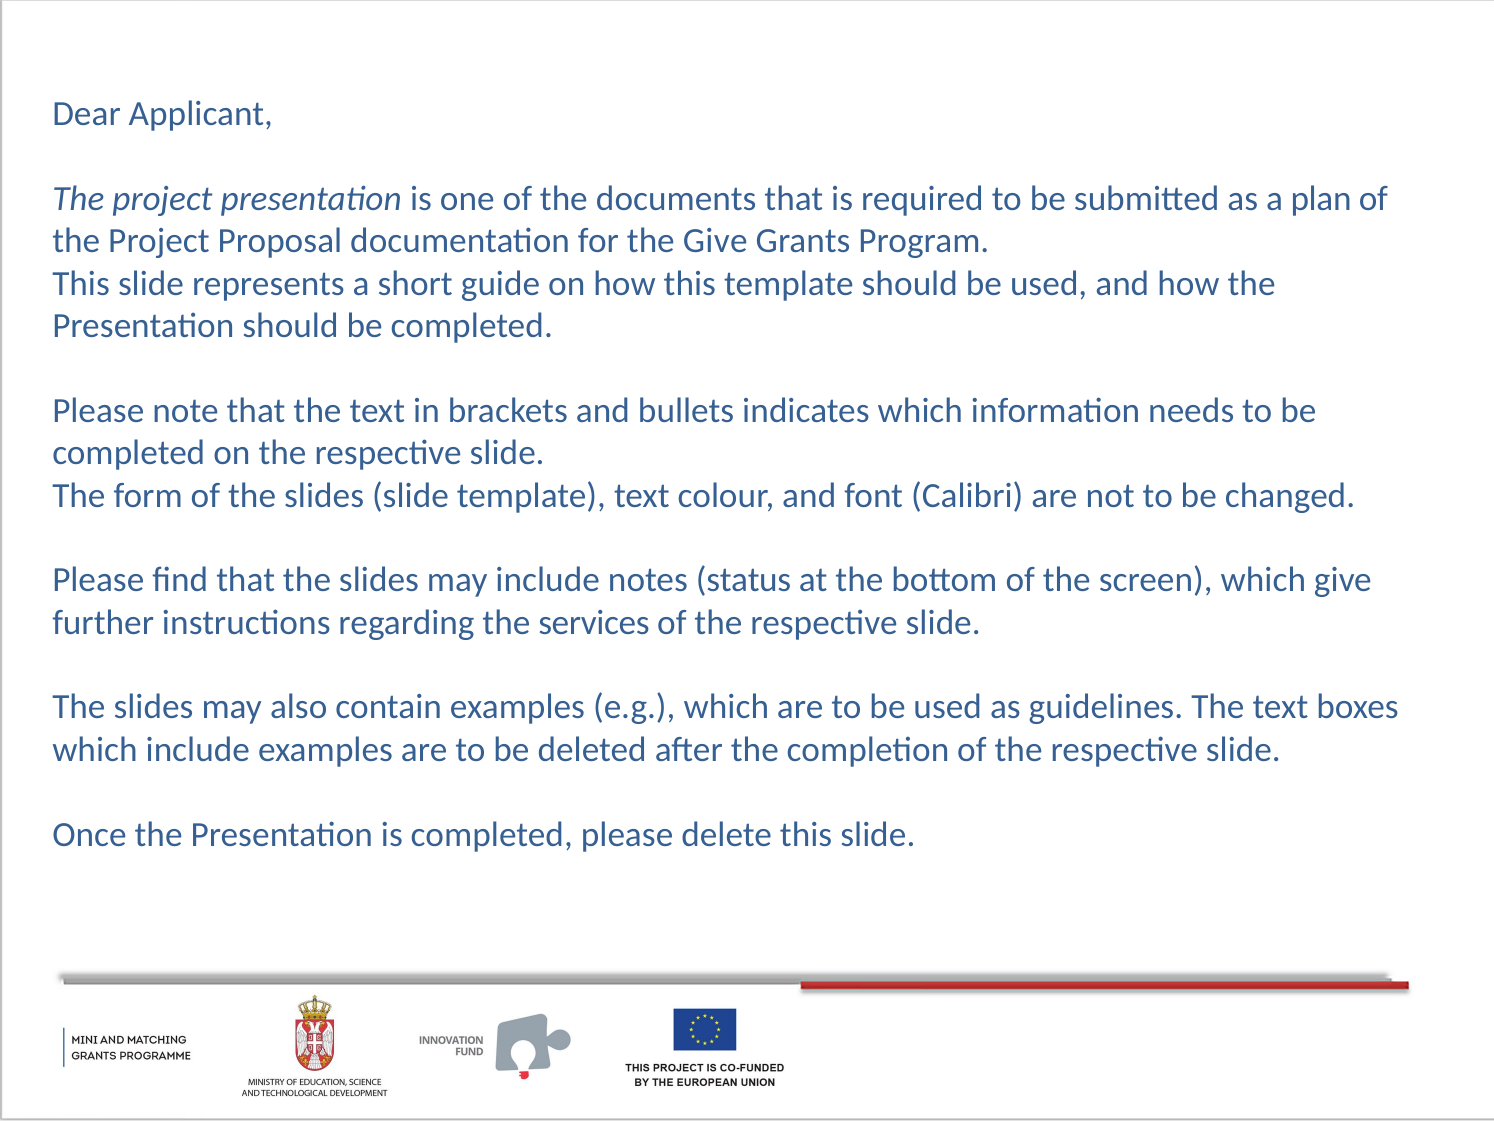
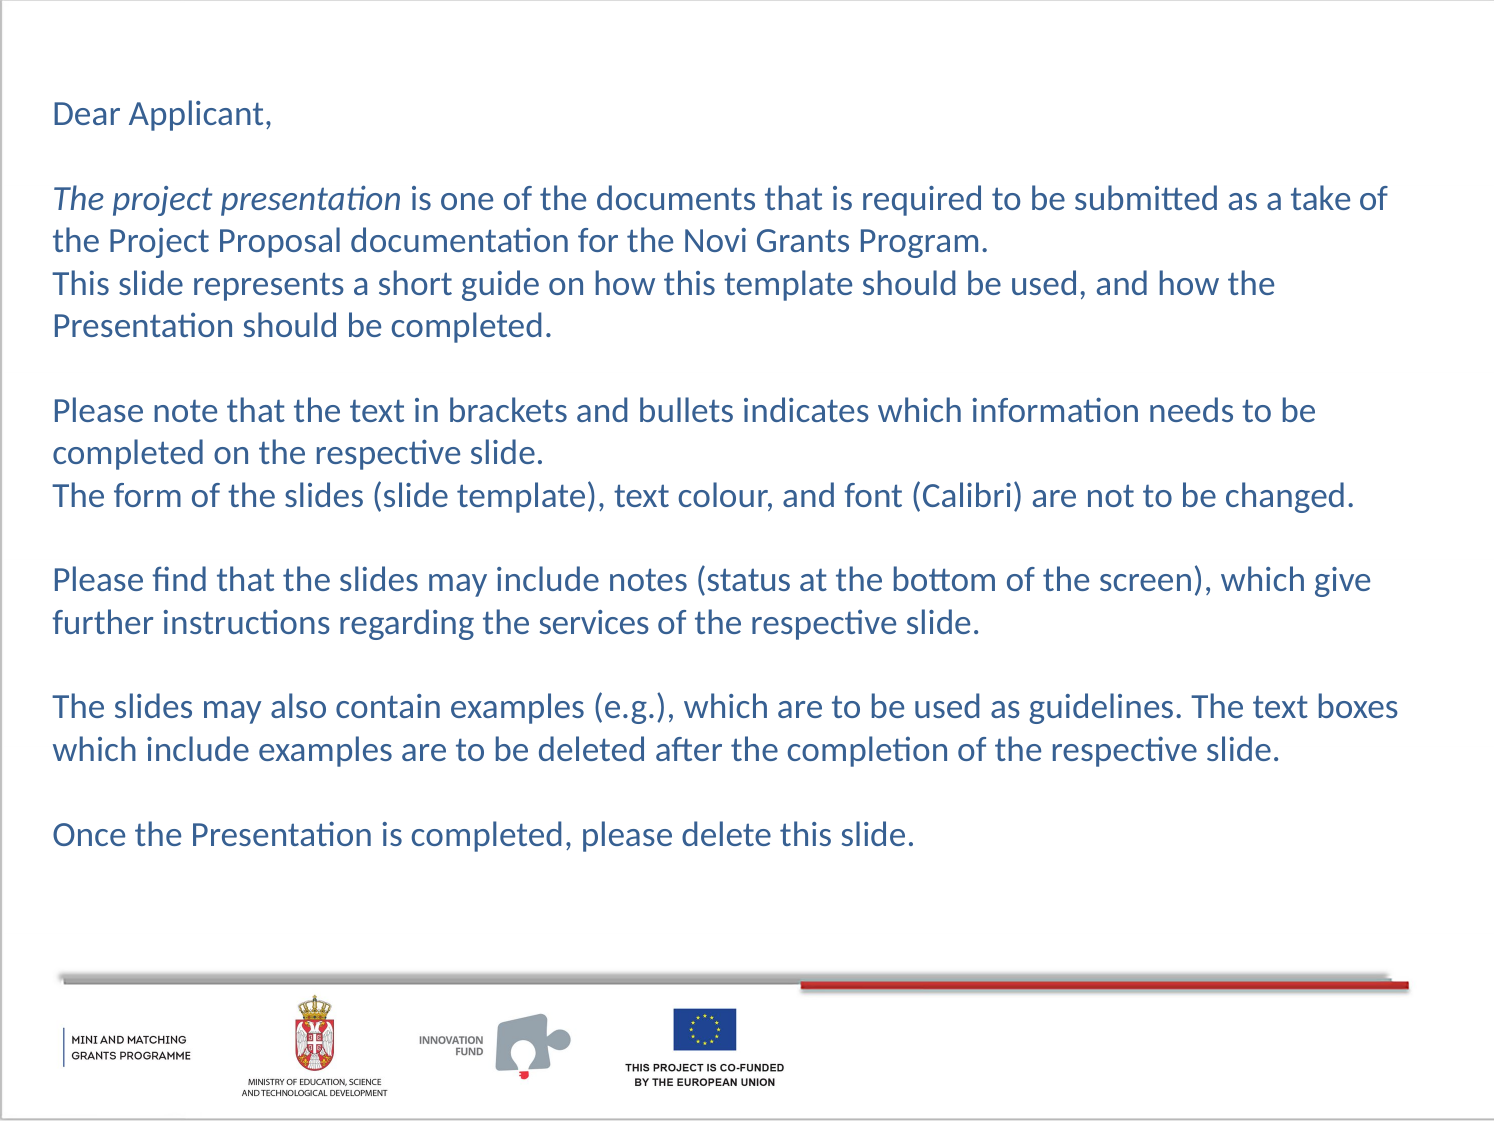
plan: plan -> take (1321, 199)
the Give: Give -> Novi (715, 241)
